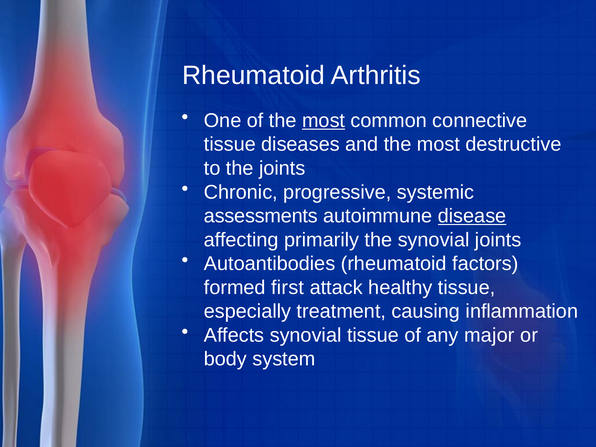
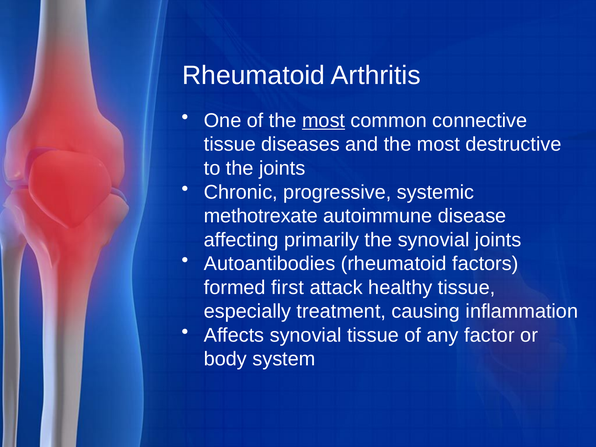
assessments: assessments -> methotrexate (261, 216)
disease underline: present -> none (472, 216)
major: major -> factor (489, 335)
